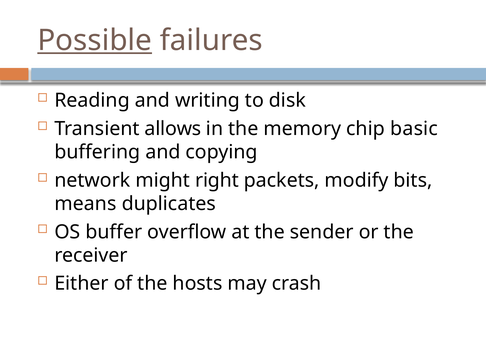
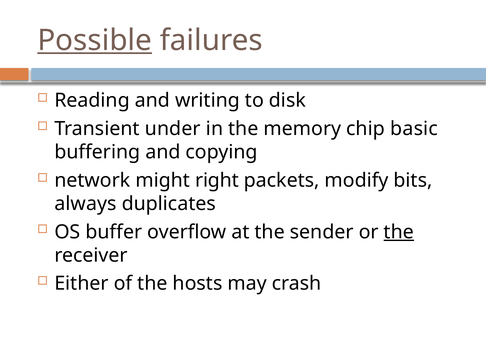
allows: allows -> under (173, 129)
means: means -> always (85, 204)
the underline: none -> present (399, 232)
